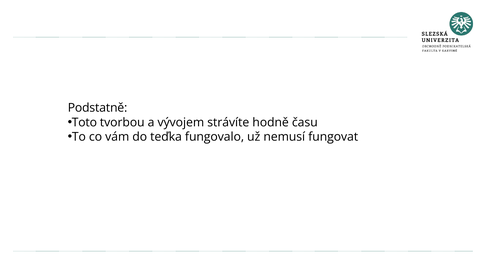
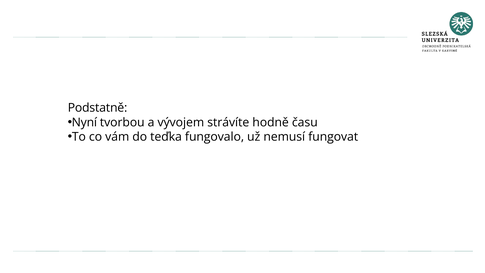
Toto: Toto -> Nyní (84, 122)
